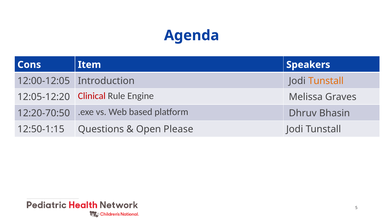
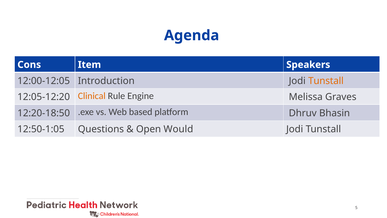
Clinical colour: red -> orange (92, 96)
12:20-70:50: 12:20-70:50 -> 12:20-18:50 (44, 113)
12:50-1:15: 12:50-1:15 -> 12:50-1:05 (41, 129)
Please: Please -> Would (178, 129)
